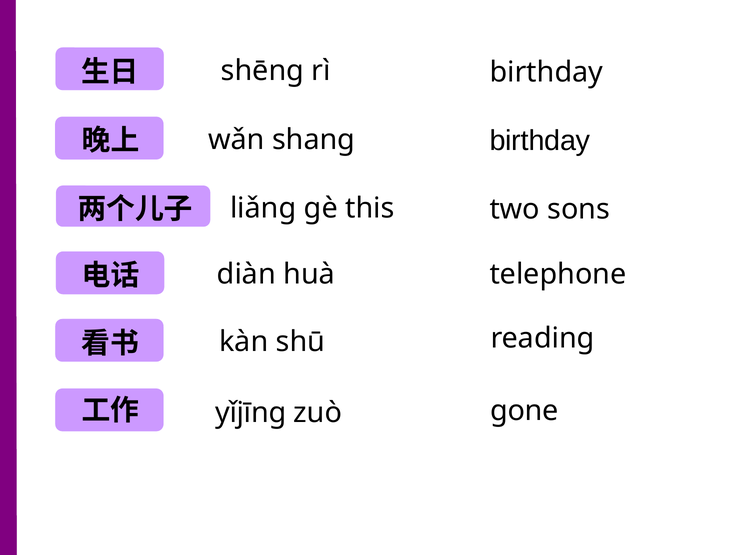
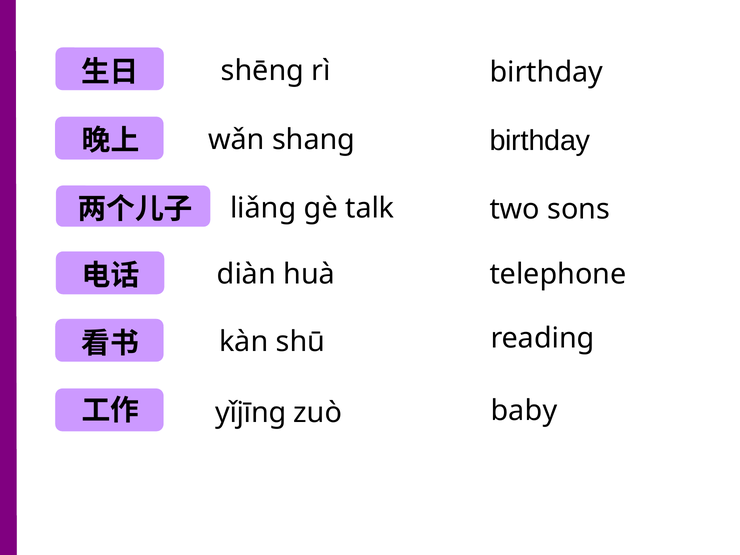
this: this -> talk (370, 208)
gone: gone -> baby (524, 411)
